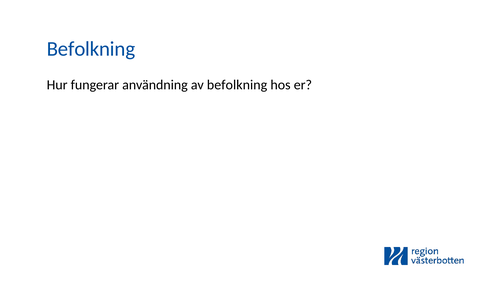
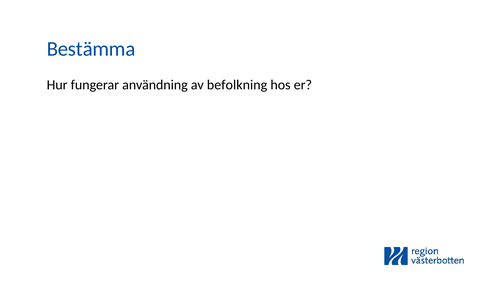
Befolkning: Befolkning -> Bestämma (91, 49)
